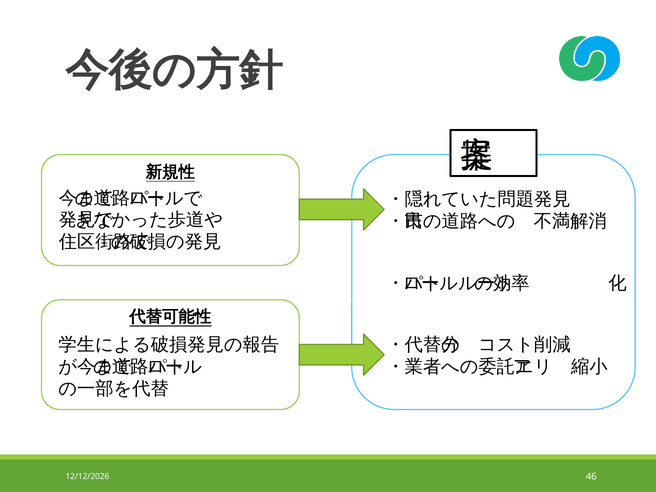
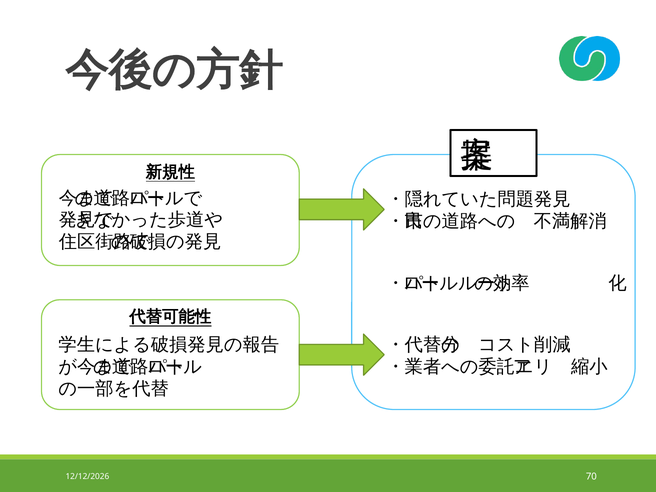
46: 46 -> 70 (591, 476)
